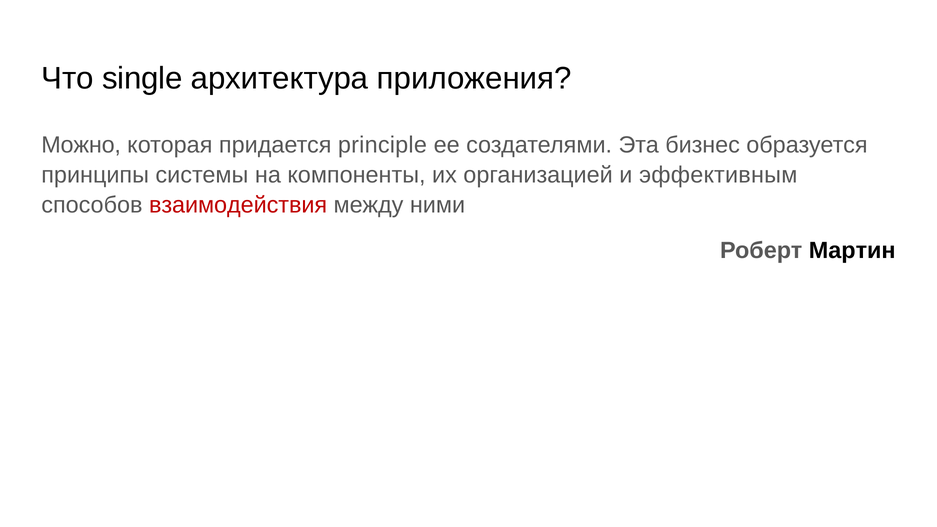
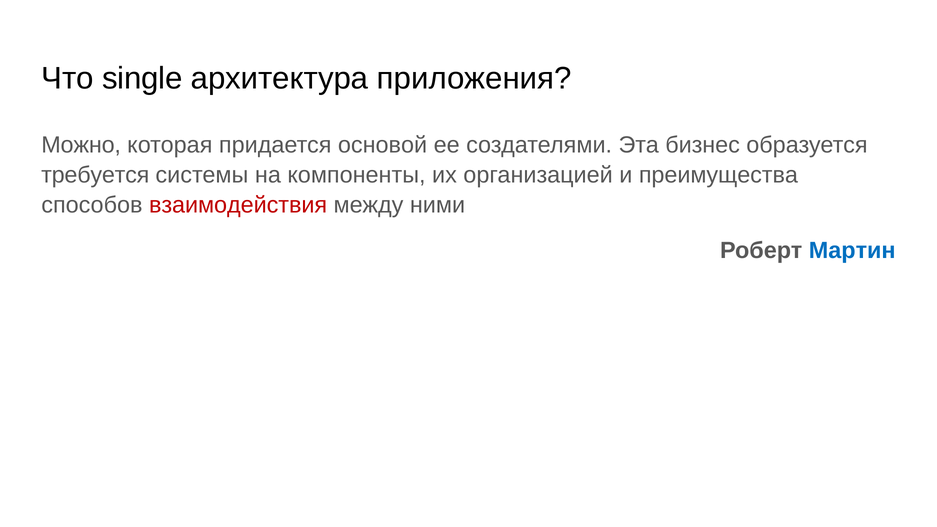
principle: principle -> основой (383, 145)
принципы: принципы -> требуется (95, 175)
эффективным: эффективным -> преимущества (718, 175)
Мартин colour: black -> blue (852, 250)
